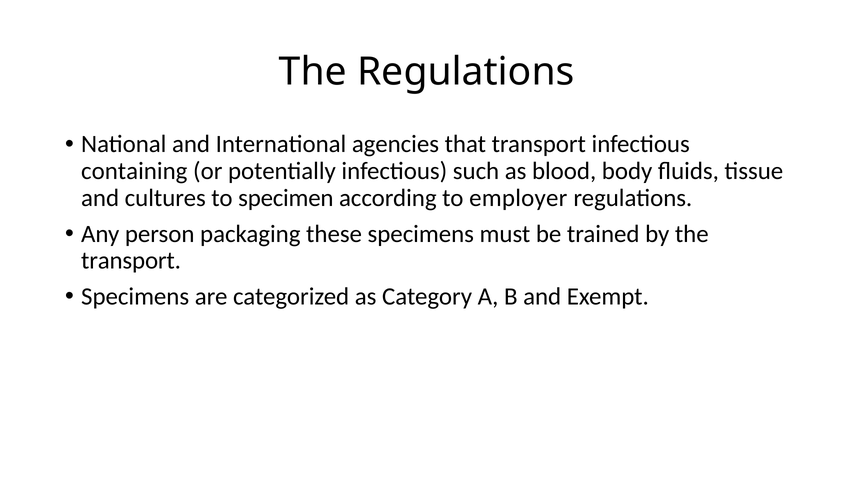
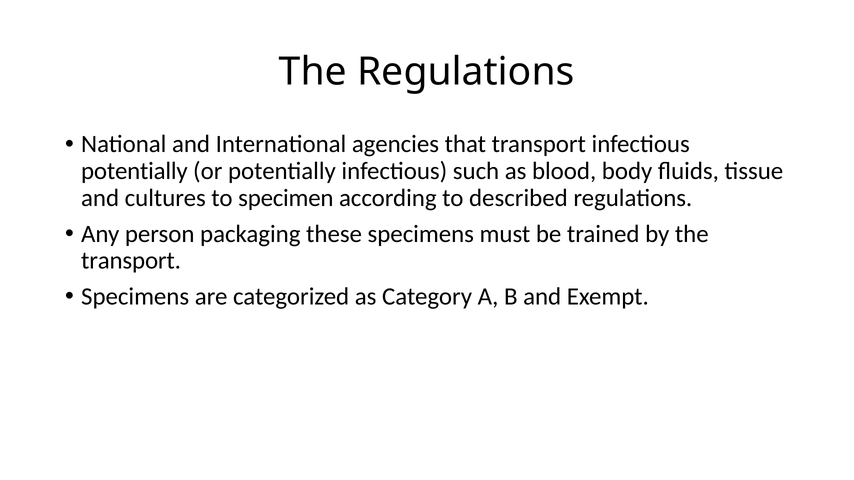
containing: containing -> potentially (134, 171)
employer: employer -> described (518, 198)
